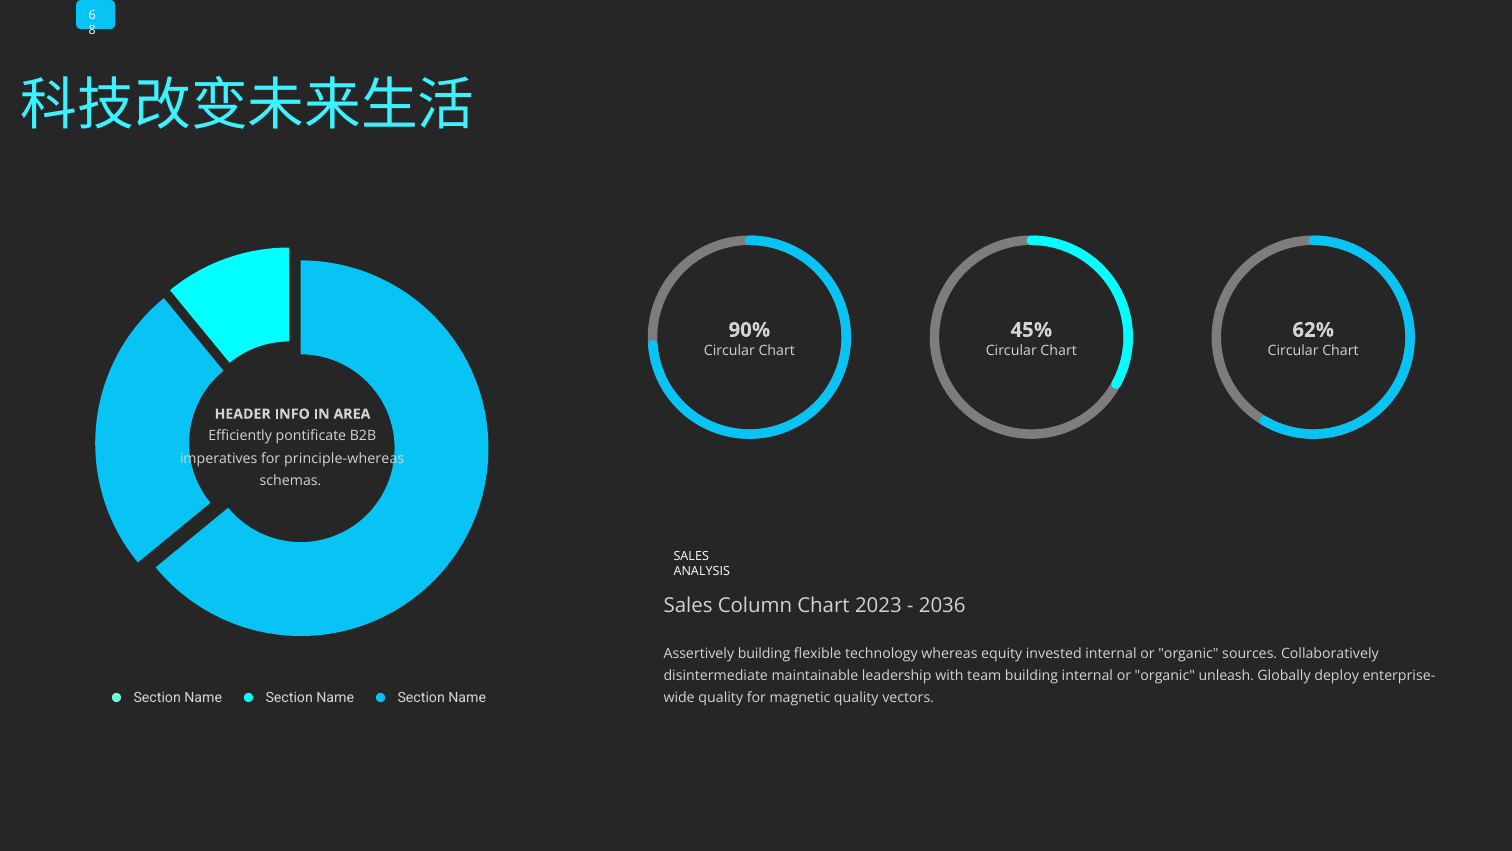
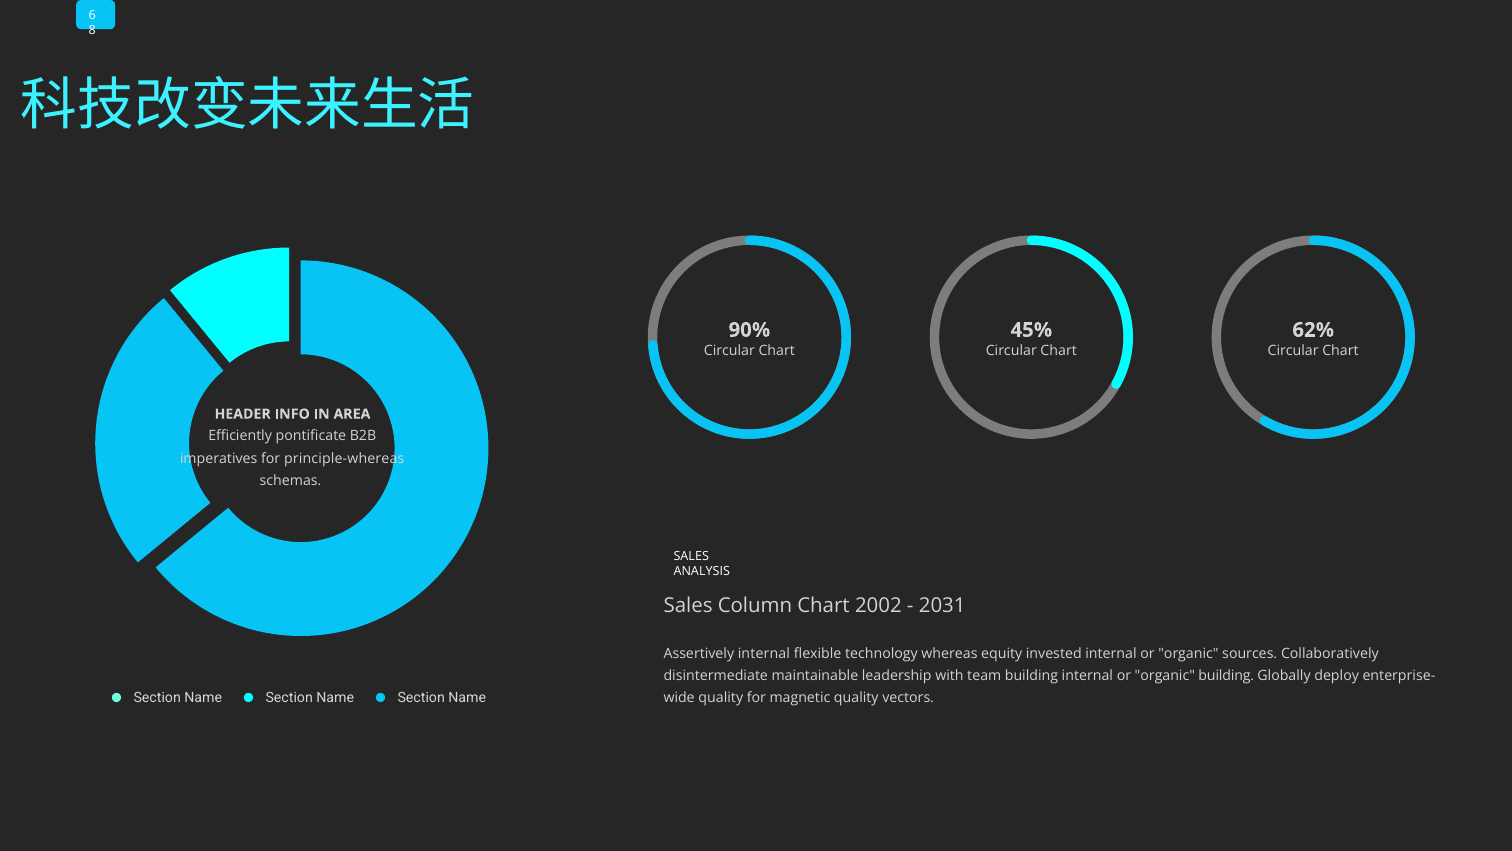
2023: 2023 -> 2002 (878, 606)
2036: 2036 -> 2031 (942, 606)
Assertively building: building -> internal (764, 653)
organic unleash: unleash -> building (1226, 675)
